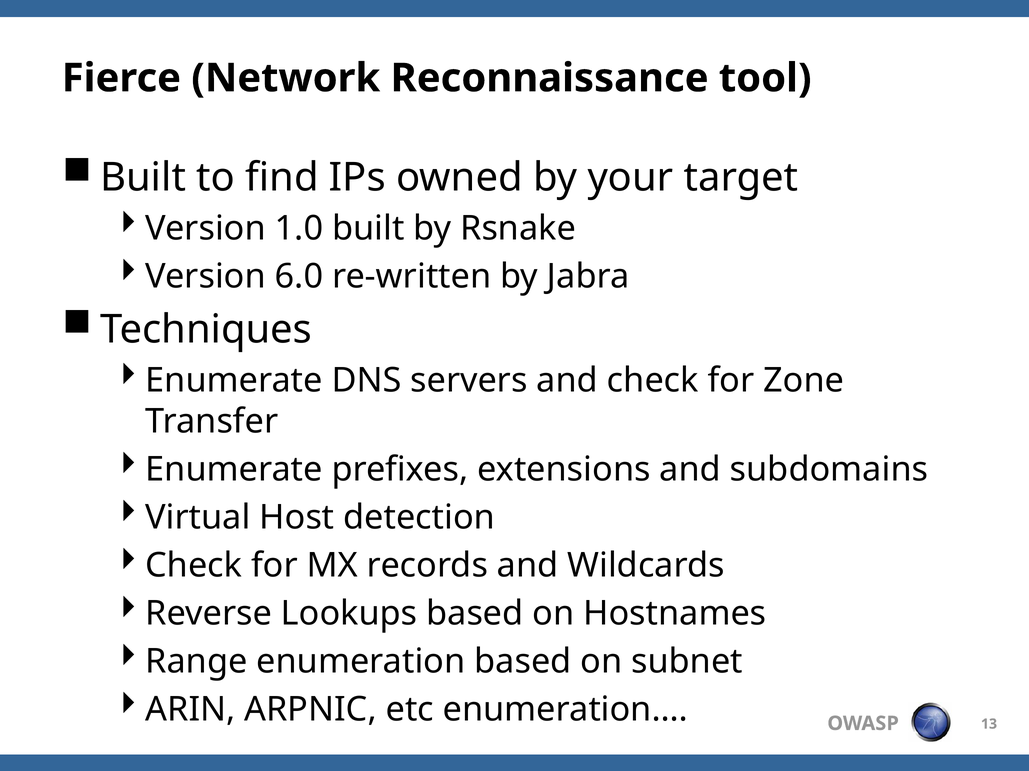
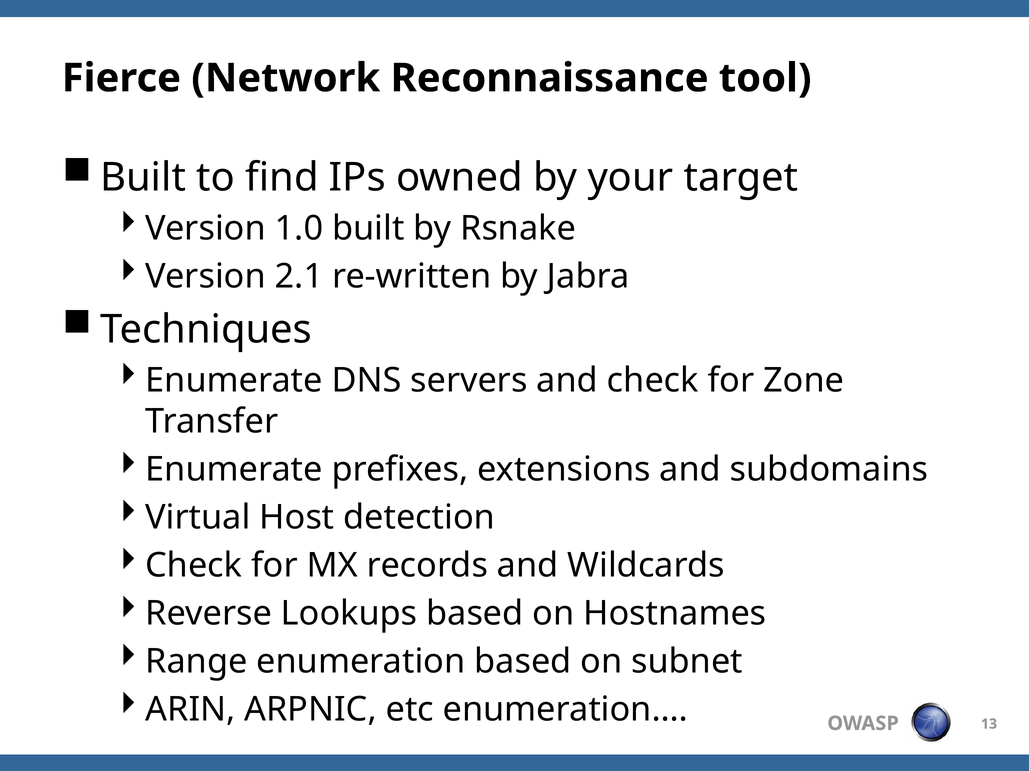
6.0: 6.0 -> 2.1 (299, 277)
